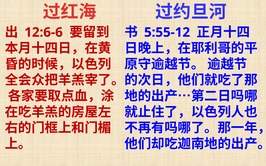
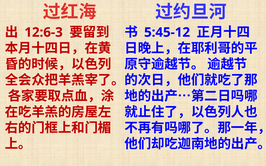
12:6-6: 12:6-6 -> 12:6-3 (44, 32)
5:55-12: 5:55-12 -> 5:45-12 (167, 32)
